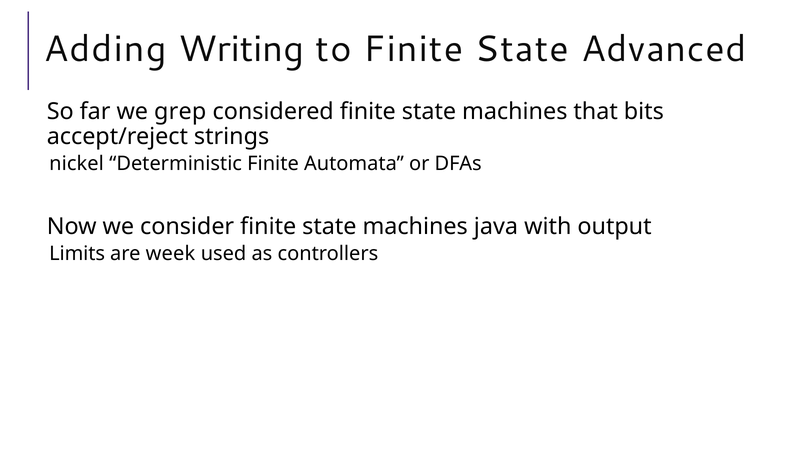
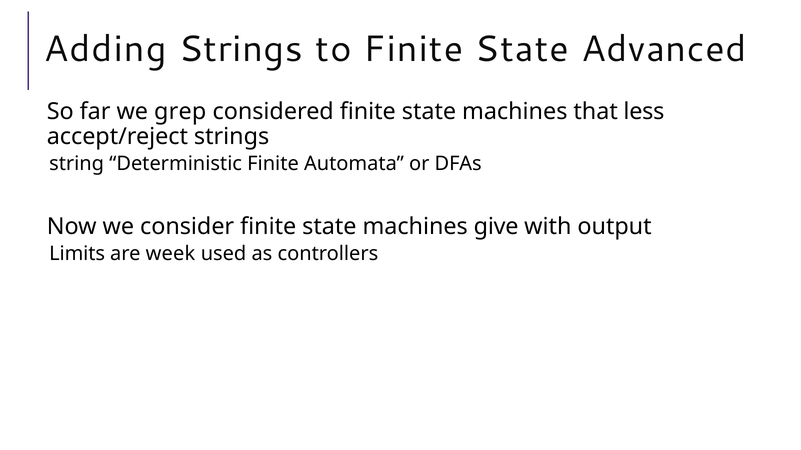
Adding Writing: Writing -> Strings (241, 49)
bits: bits -> less (644, 112)
nickel: nickel -> string (77, 164)
java: java -> give (496, 227)
